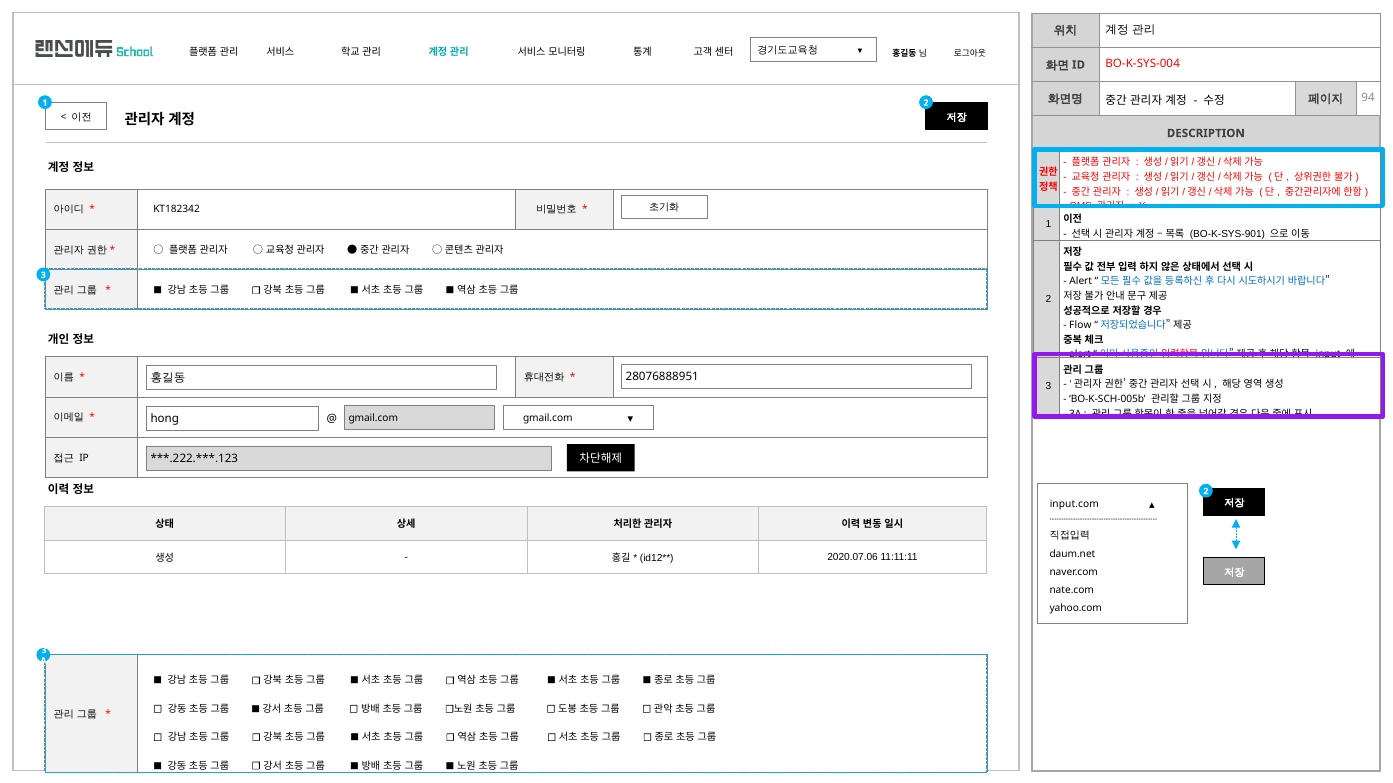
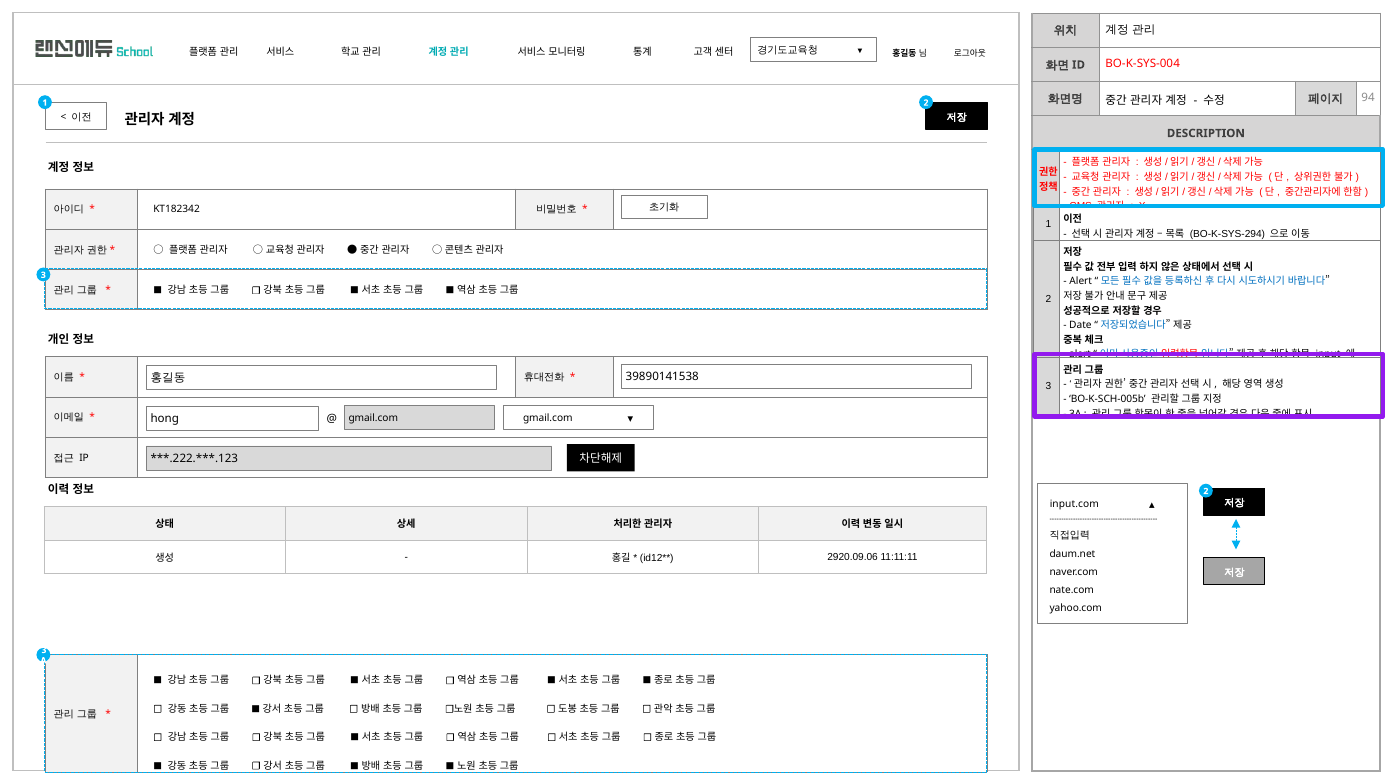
BO-K-SYS-901: BO-K-SYS-901 -> BO-K-SYS-294 (1227, 234)
Flow: Flow -> Date (1080, 326)
28076888951: 28076888951 -> 39890141538 (662, 377)
2020.07.06: 2020.07.06 -> 2920.09.06 (853, 557)
